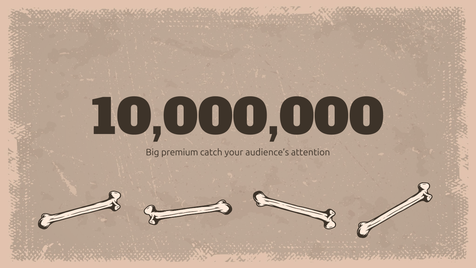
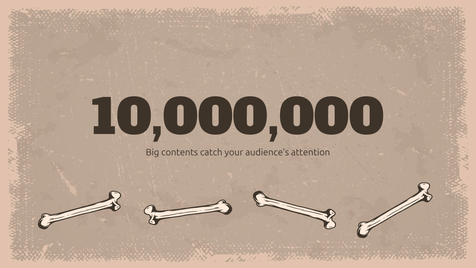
premium: premium -> contents (180, 152)
